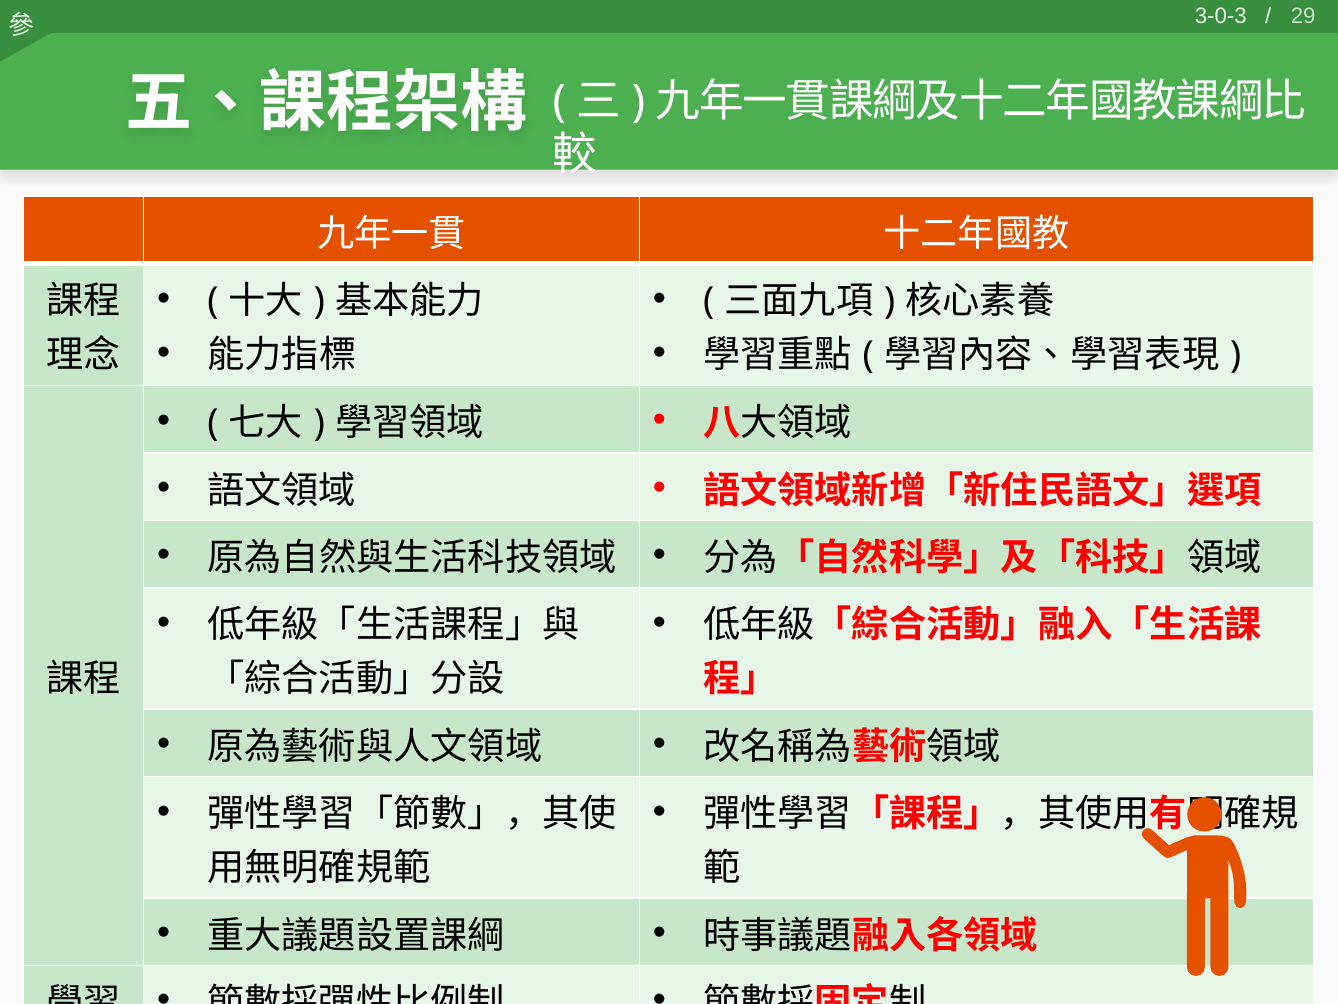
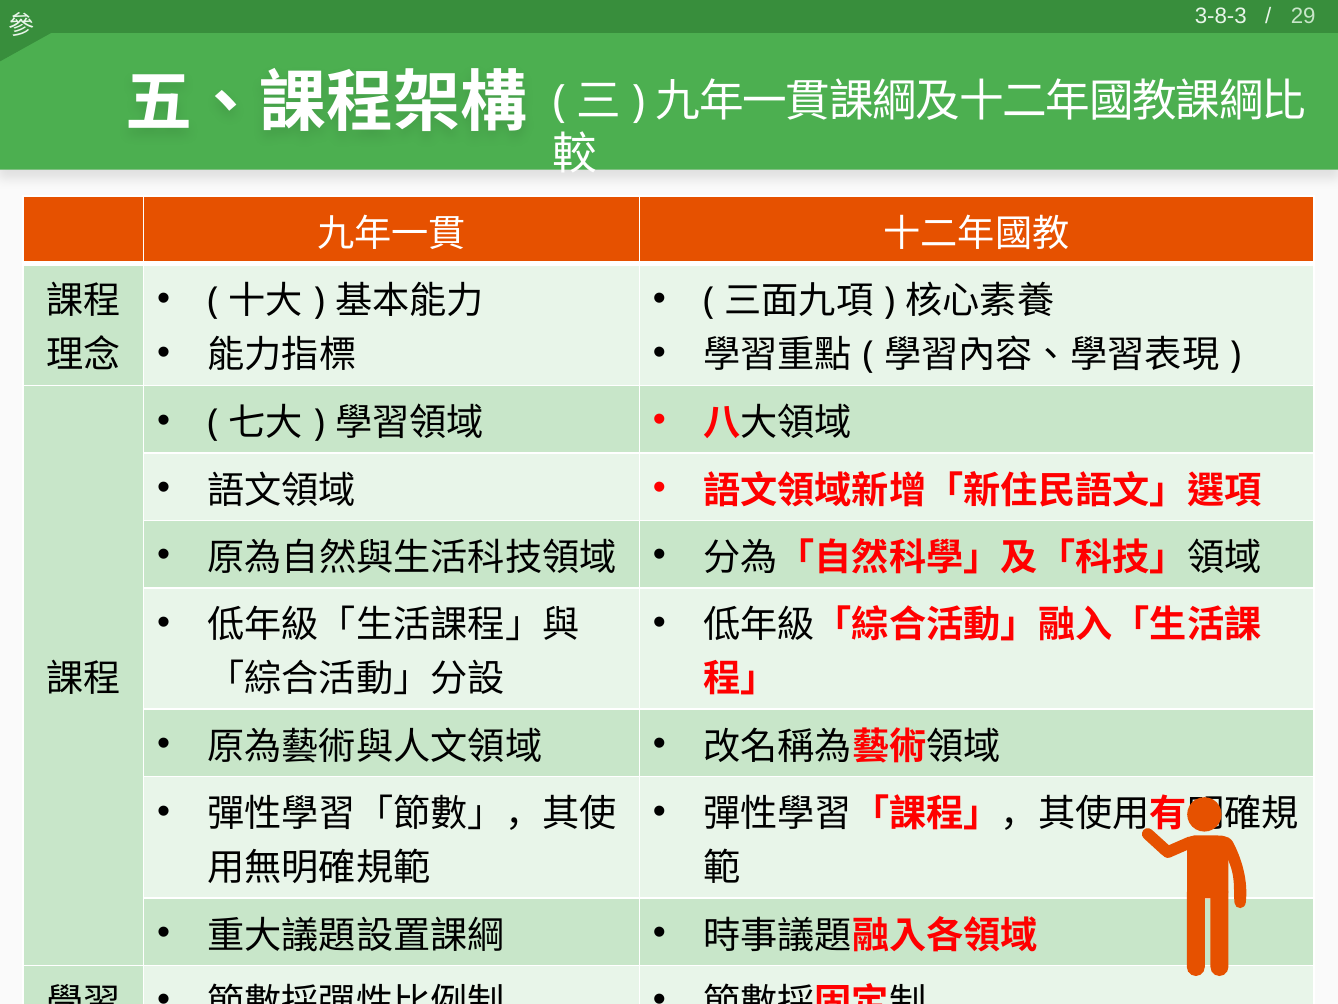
3-0-3: 3-0-3 -> 3-8-3 (1221, 16)
